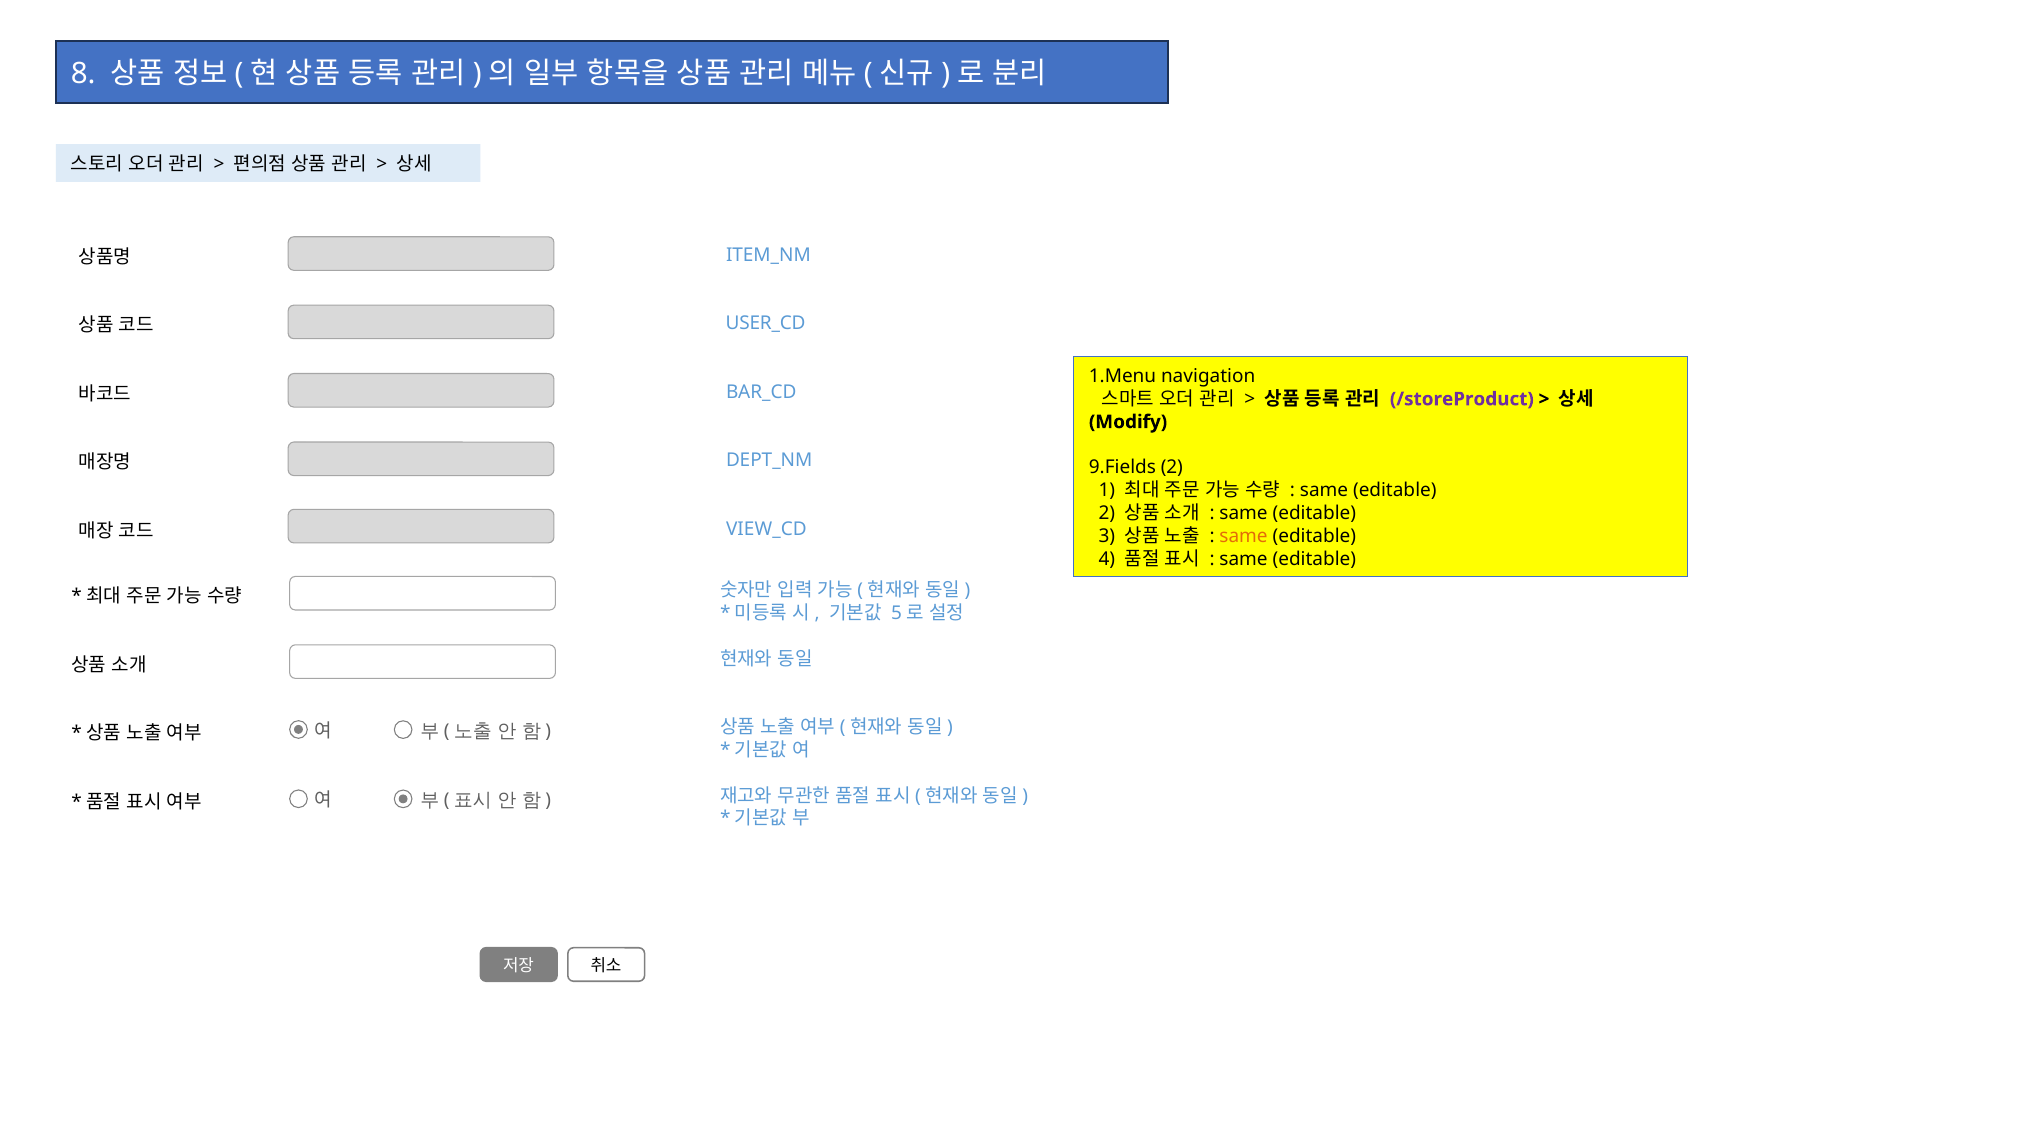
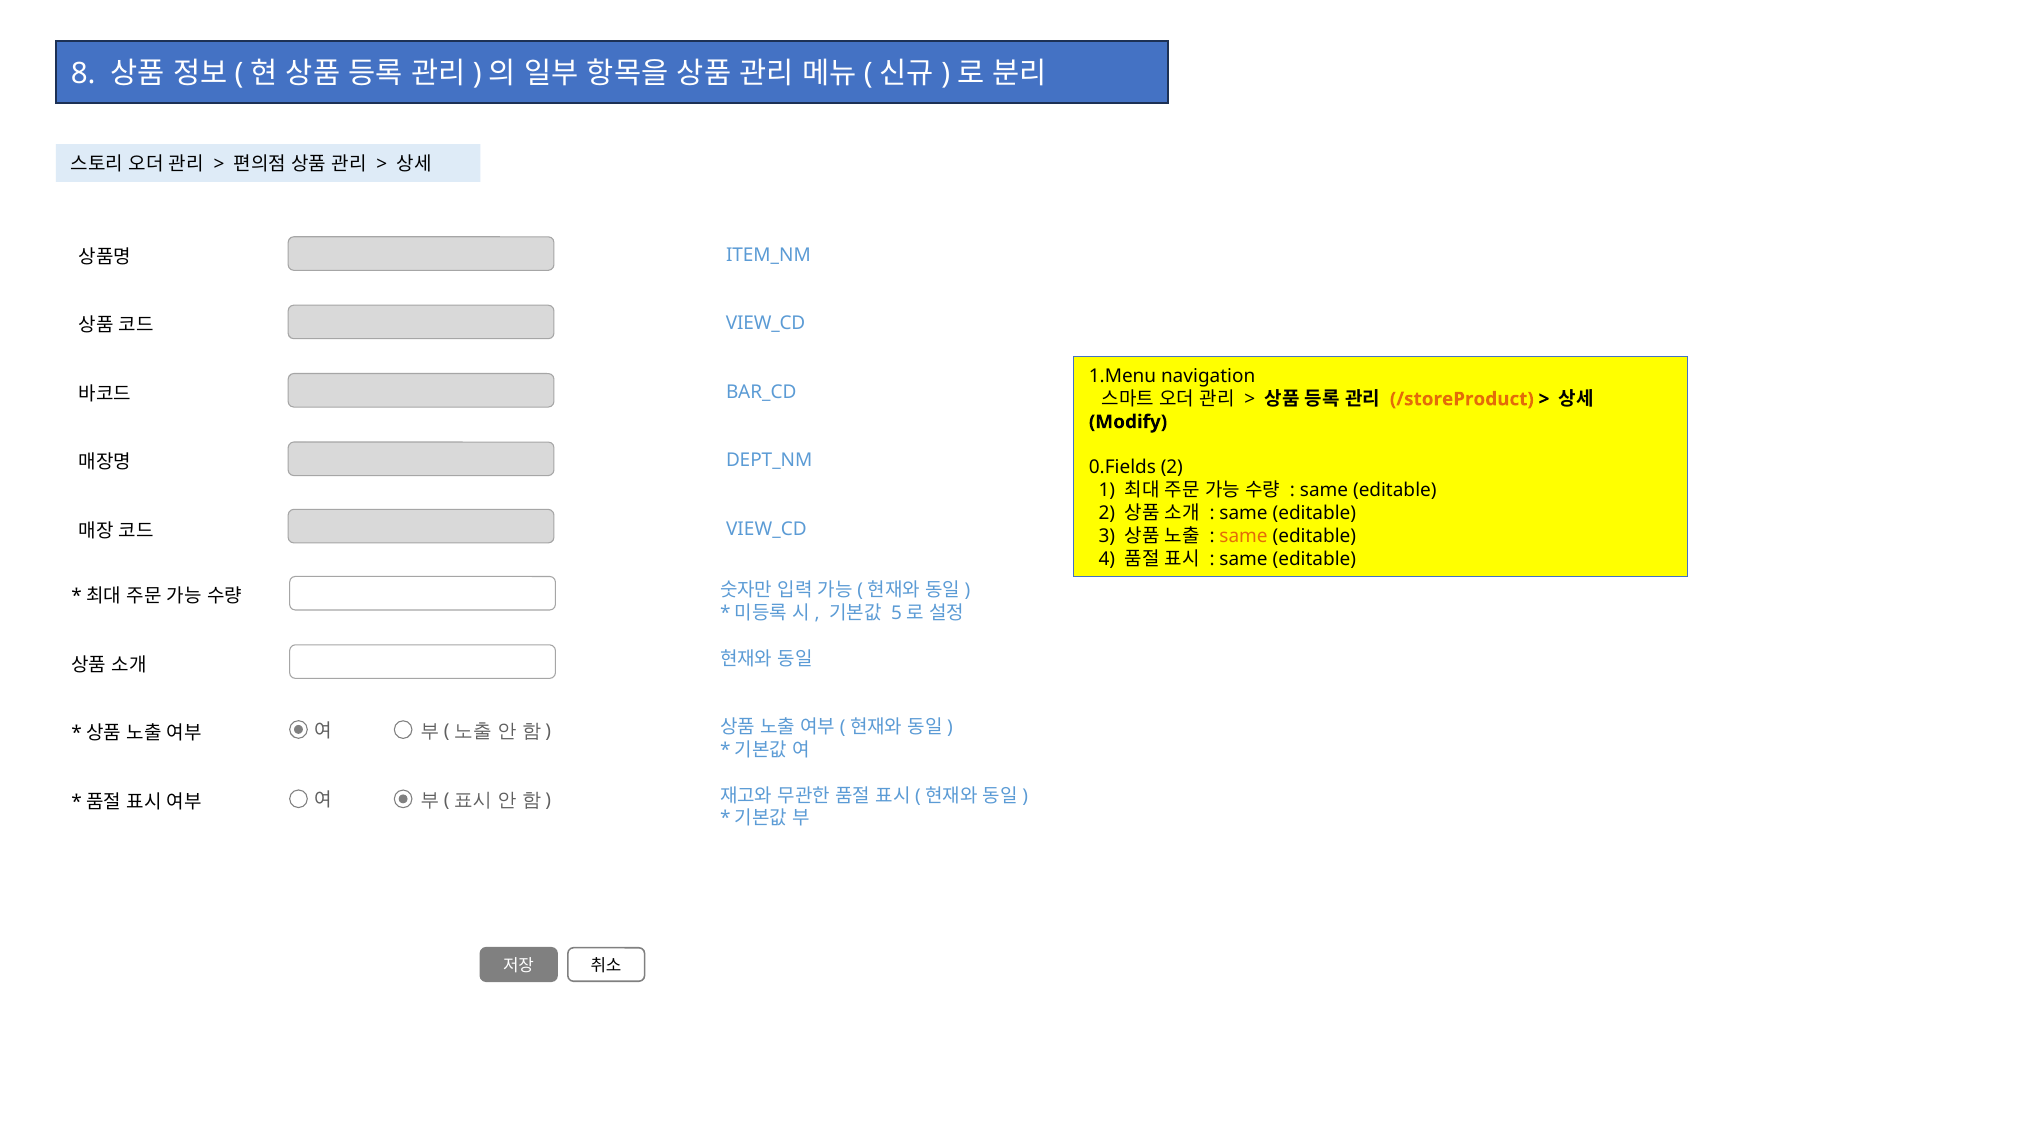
USER_CD: USER_CD -> VIEW_CD (766, 324)
/storeProduct colour: purple -> orange (1462, 399)
9.Fields: 9.Fields -> 0.Fields (1122, 468)
